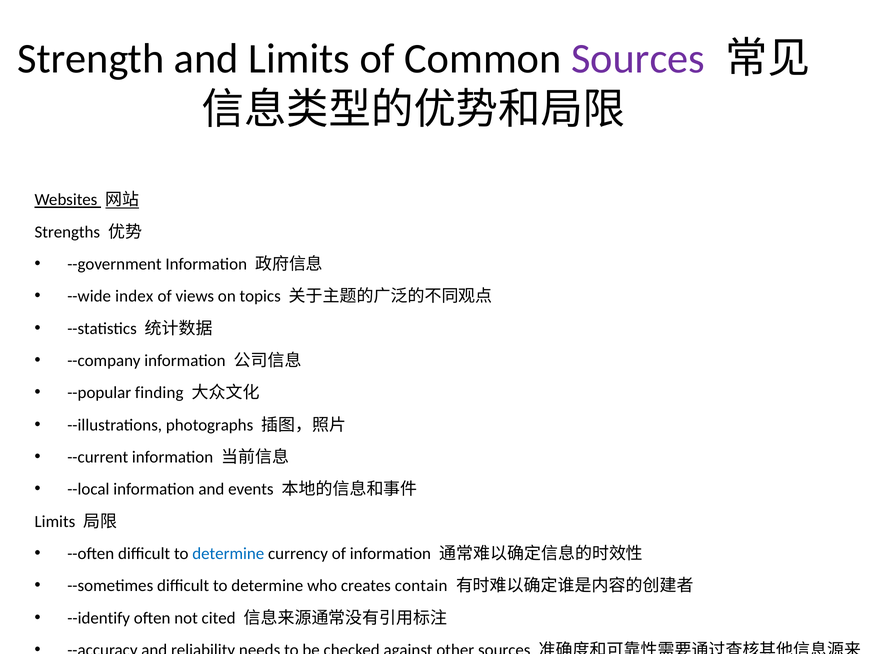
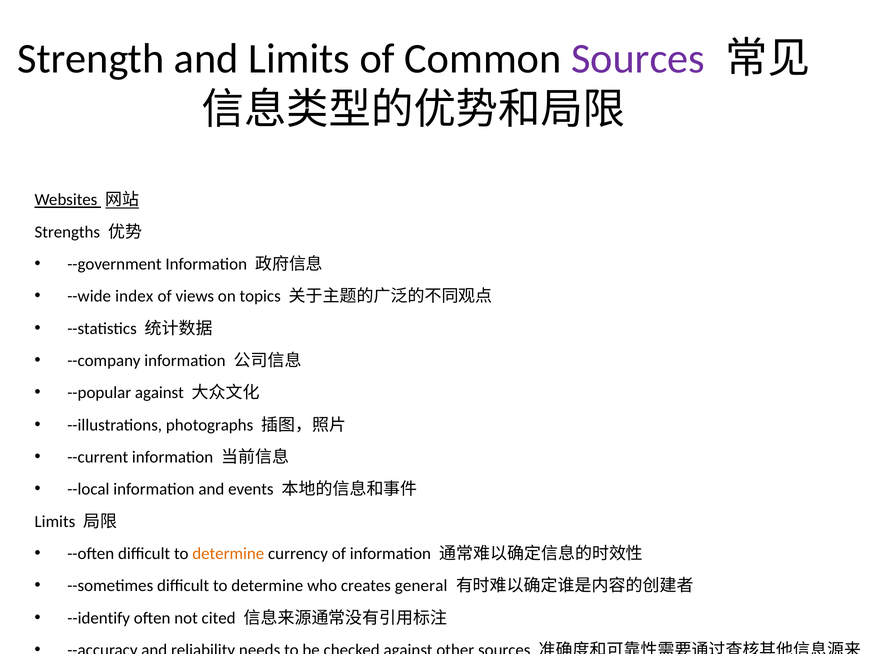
--popular finding: finding -> against (159, 392)
determine colour: blue -> orange (228, 553)
contain: contain -> general (421, 585)
